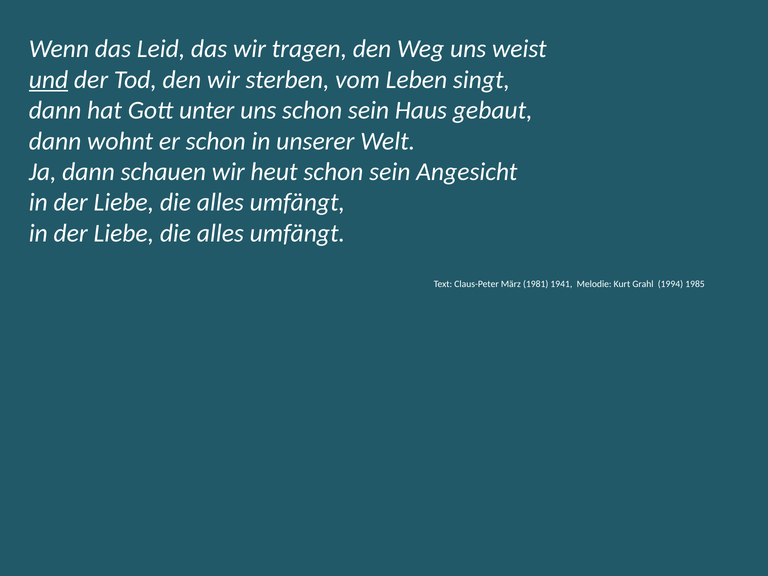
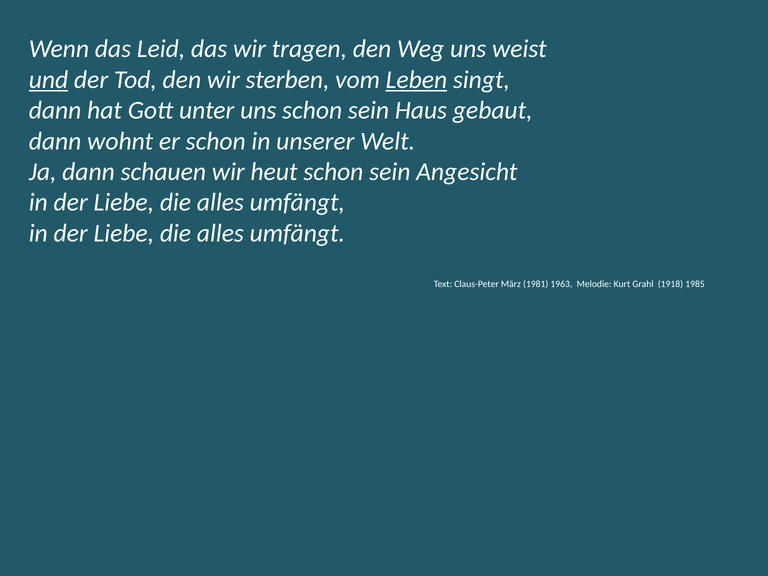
Leben underline: none -> present (416, 80)
1941: 1941 -> 1963 (561, 284)
1994: 1994 -> 1918 (670, 284)
